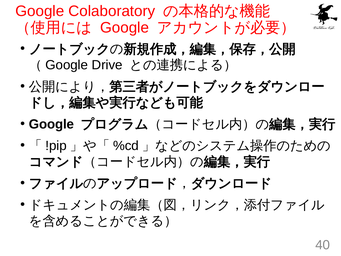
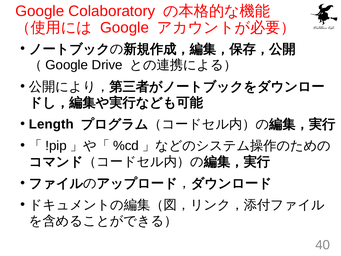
Google: Google -> Length (51, 124)
